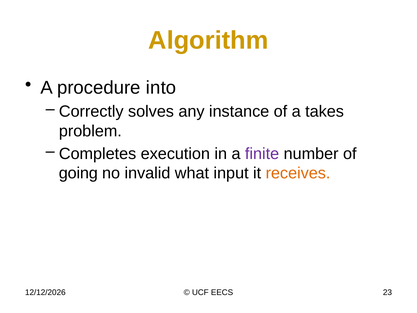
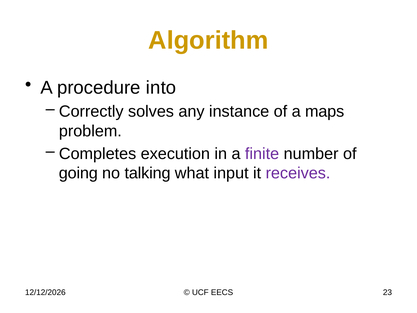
takes: takes -> maps (325, 111)
invalid: invalid -> talking (148, 173)
receives colour: orange -> purple (298, 173)
